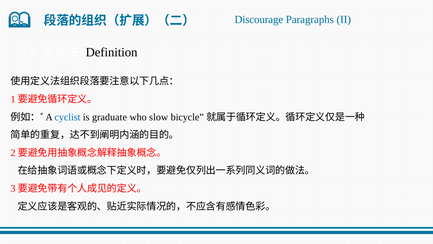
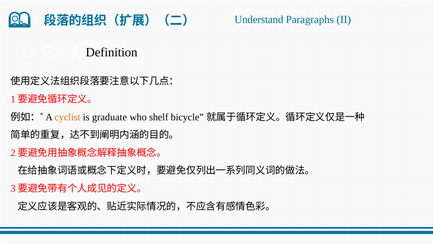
Discourage: Discourage -> Understand (259, 19)
cyclist colour: blue -> orange (67, 117)
slow: slow -> shelf (159, 117)
